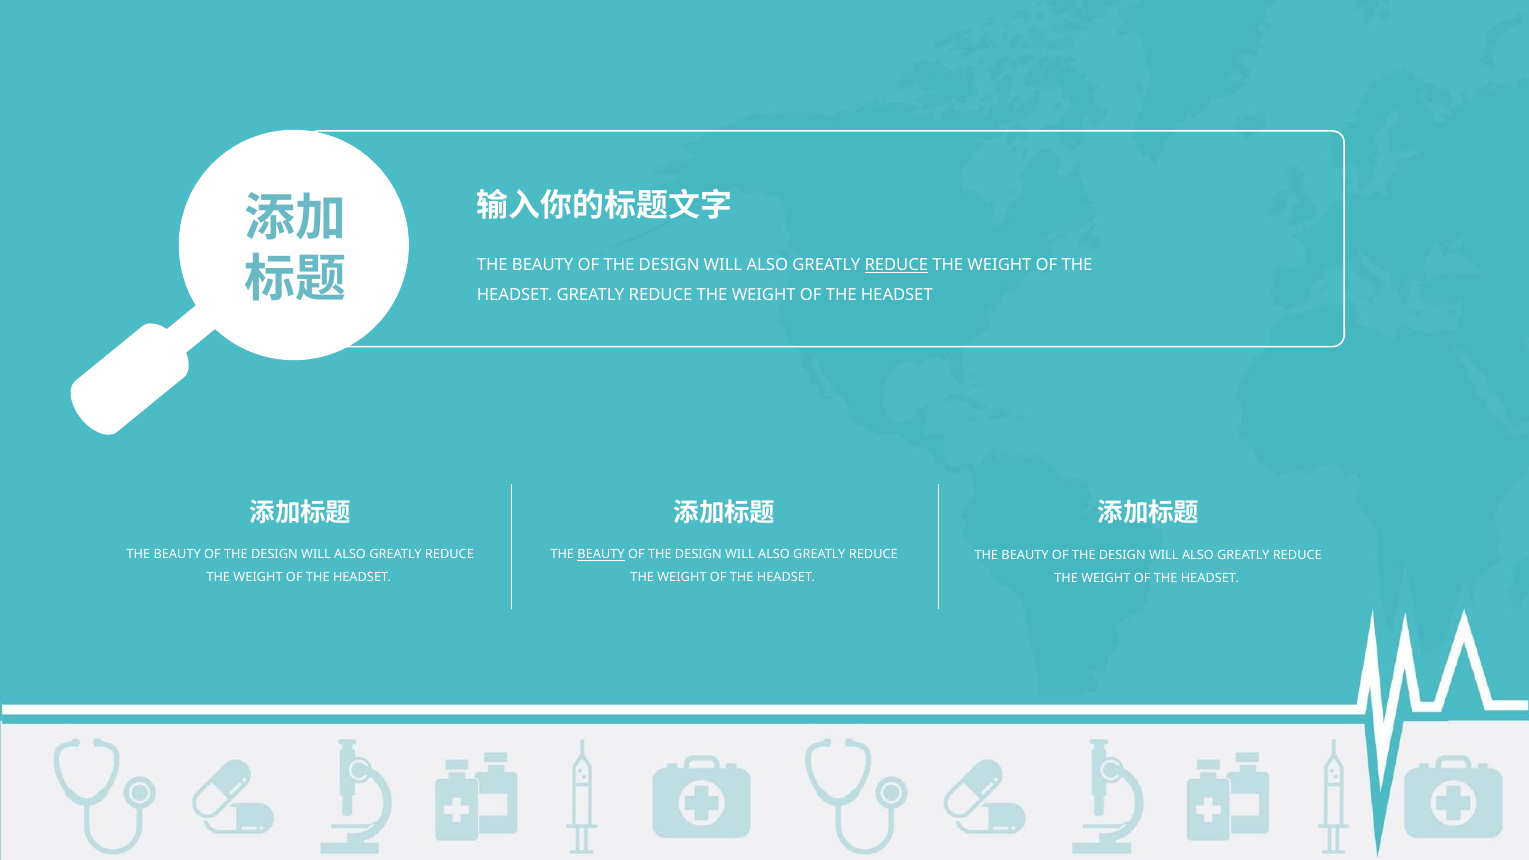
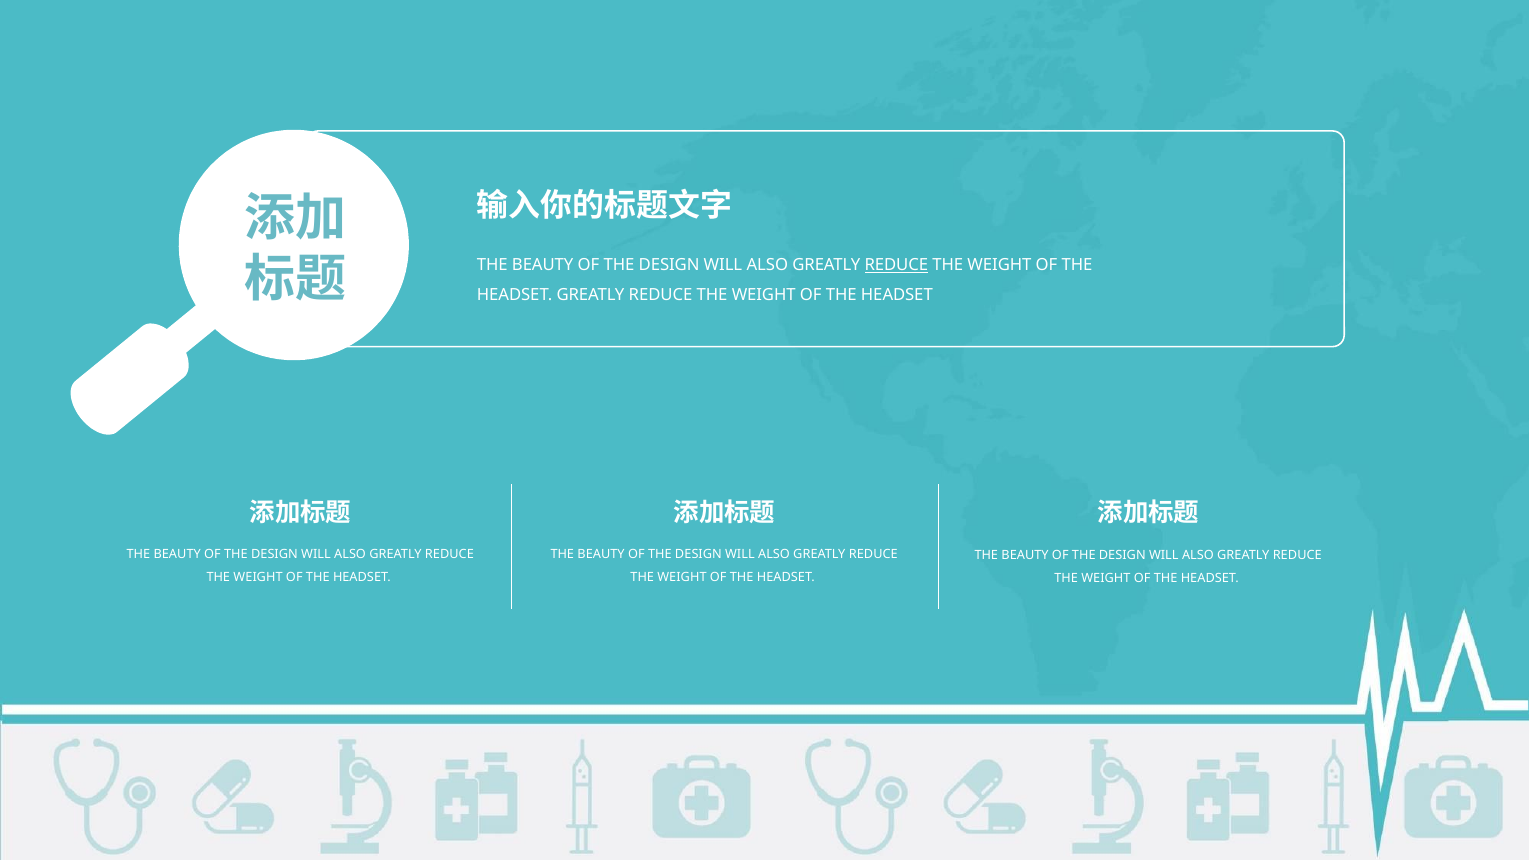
BEAUTY underline: present -> none (601, 554)
